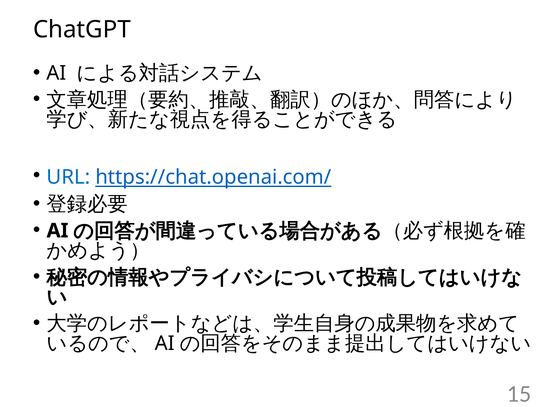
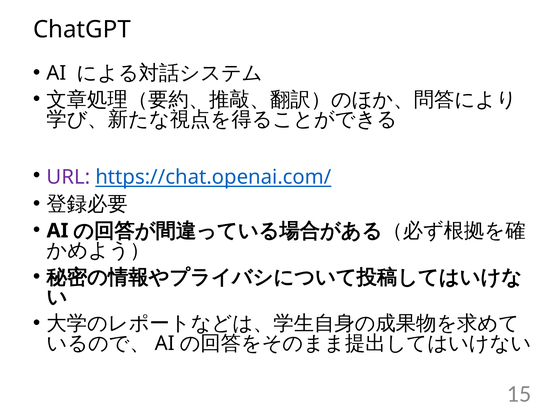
URL colour: blue -> purple (68, 177)
